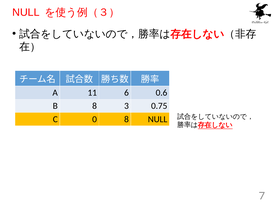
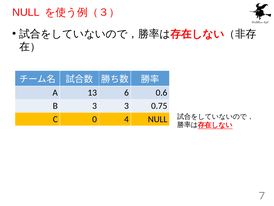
11: 11 -> 13 (92, 93)
B 8: 8 -> 3 (95, 106)
0 8: 8 -> 4 (126, 119)
